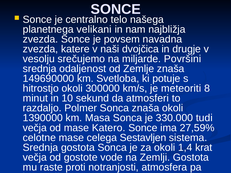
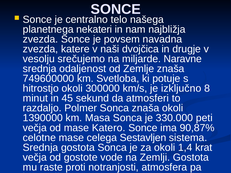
velikani: velikani -> nekateri (94, 29)
Površini: Površini -> Naravne (183, 59)
149690000: 149690000 -> 749600000 (48, 79)
meteoriti: meteoriti -> izključno (181, 89)
10: 10 -> 45 (67, 98)
tudi: tudi -> peti (204, 118)
27,59%: 27,59% -> 90,87% (197, 128)
